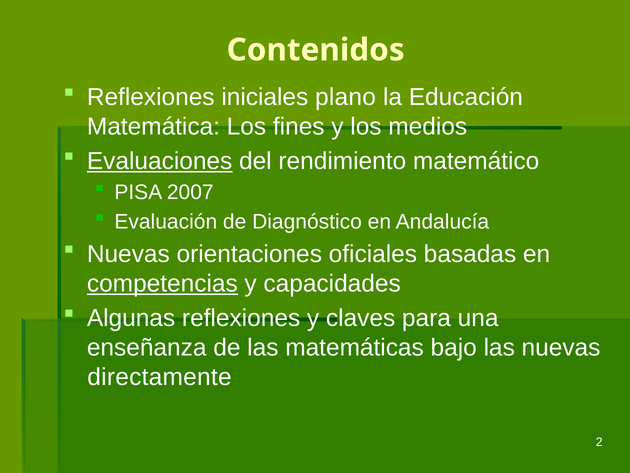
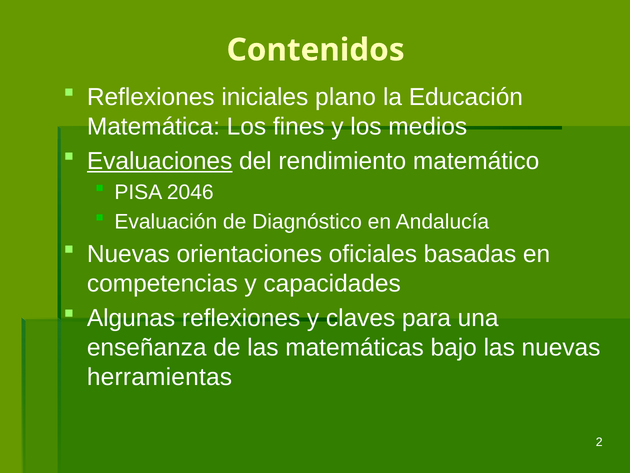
2007: 2007 -> 2046 (190, 192)
competencias underline: present -> none (162, 283)
directamente: directamente -> herramientas (160, 377)
